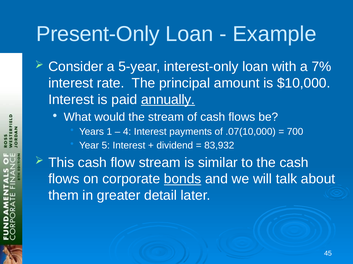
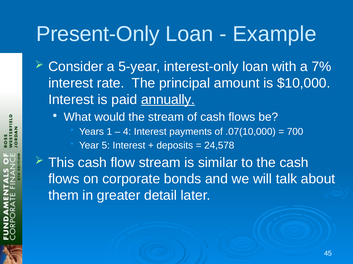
dividend: dividend -> deposits (175, 146)
83,932: 83,932 -> 24,578 (219, 146)
bonds underline: present -> none (183, 179)
